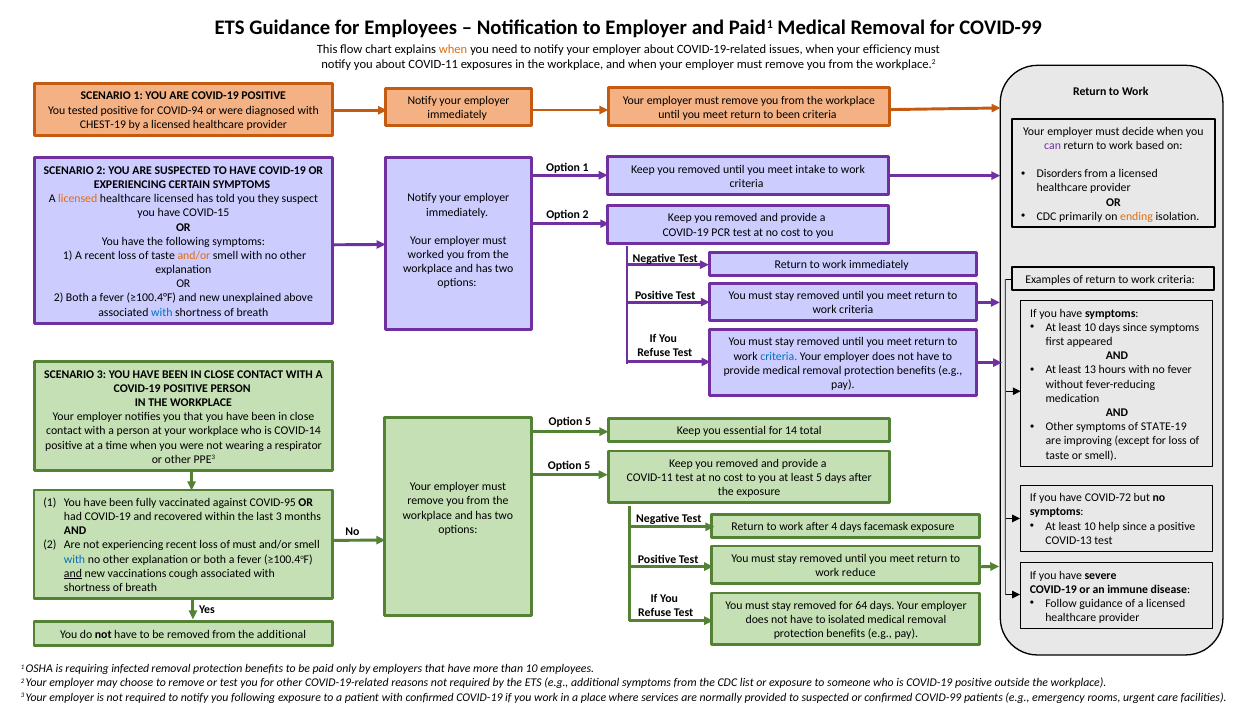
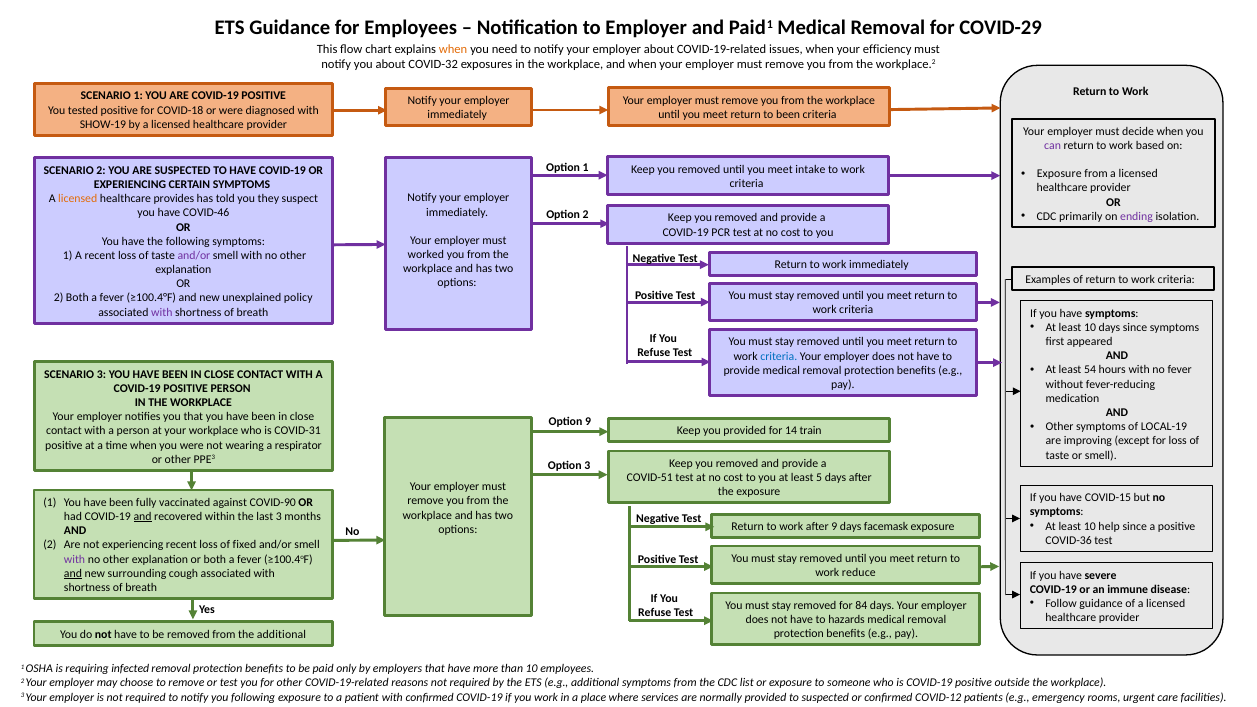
for COVID-99: COVID-99 -> COVID-29 (1001, 28)
about COVID-11: COVID-11 -> COVID-32 (433, 64)
COVID-94: COVID-94 -> COVID-18 (180, 110)
CHEST-19: CHEST-19 -> SHOW-19 (103, 124)
Disorders: Disorders -> Exposure (1059, 174)
healthcare licensed: licensed -> provides (174, 199)
COVID-15: COVID-15 -> COVID-46 (206, 213)
ending colour: orange -> purple (1137, 216)
and/or colour: orange -> purple (194, 256)
above: above -> policy (298, 298)
with colour: blue -> purple (162, 312)
13: 13 -> 54 (1090, 370)
5: 5 -> 9 (588, 422)
STATE-19: STATE-19 -> LOCAL-19 (1164, 427)
you essential: essential -> provided (745, 431)
total: total -> train (811, 431)
COVID-14: COVID-14 -> COVID-31 (298, 431)
5: 5 -> 3 (587, 466)
COVID-11: COVID-11 -> COVID-51 (650, 478)
COVID-72: COVID-72 -> COVID-15 (1108, 498)
COVID-95: COVID-95 -> COVID-90 (273, 503)
and underline: none -> present (143, 517)
after 4: 4 -> 9 (834, 527)
COVID-13: COVID-13 -> COVID-36 (1069, 540)
of must: must -> fixed (244, 545)
with colour: blue -> purple (75, 559)
vaccinations: vaccinations -> surrounding (137, 573)
64: 64 -> 84 (861, 606)
isolated: isolated -> hazards (847, 620)
confirmed COVID-99: COVID-99 -> COVID-12 (938, 697)
